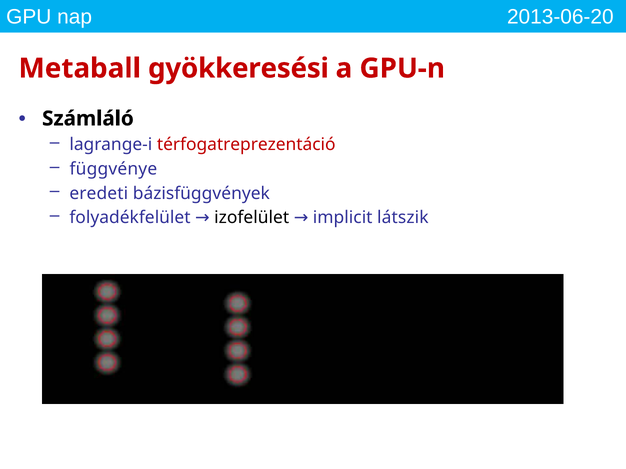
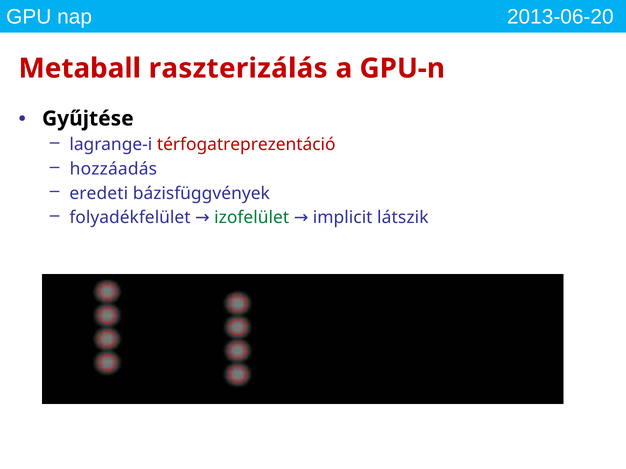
gyökkeresési: gyökkeresési -> raszterizálás (238, 68)
Számláló: Számláló -> Gyűjtése (88, 119)
függvénye: függvénye -> hozzáadás (113, 169)
izofelület colour: black -> green (252, 218)
